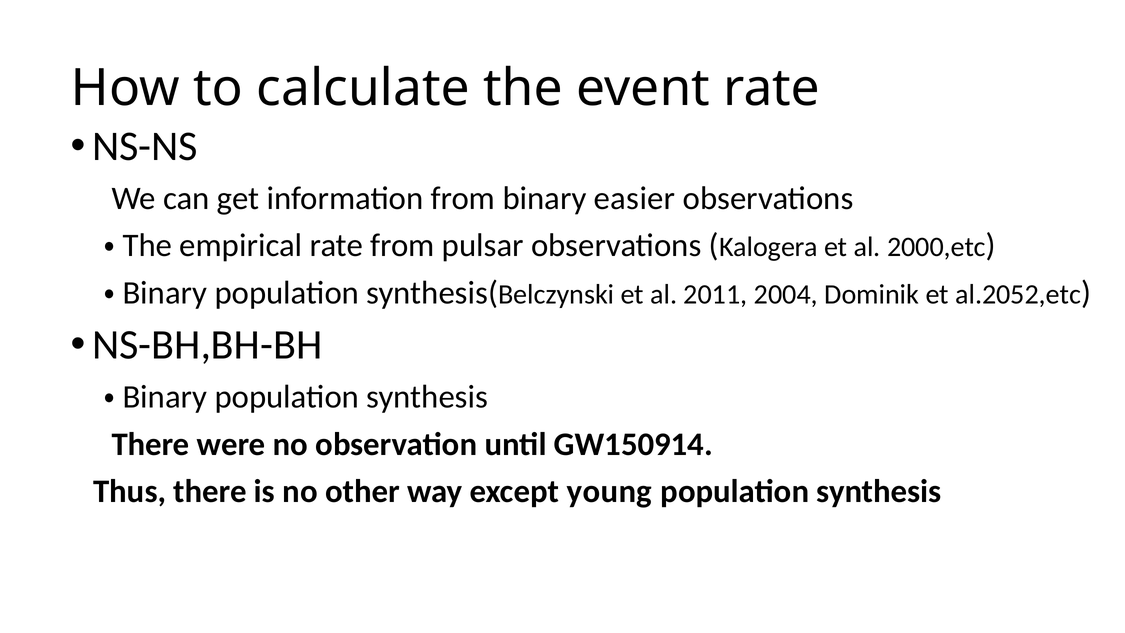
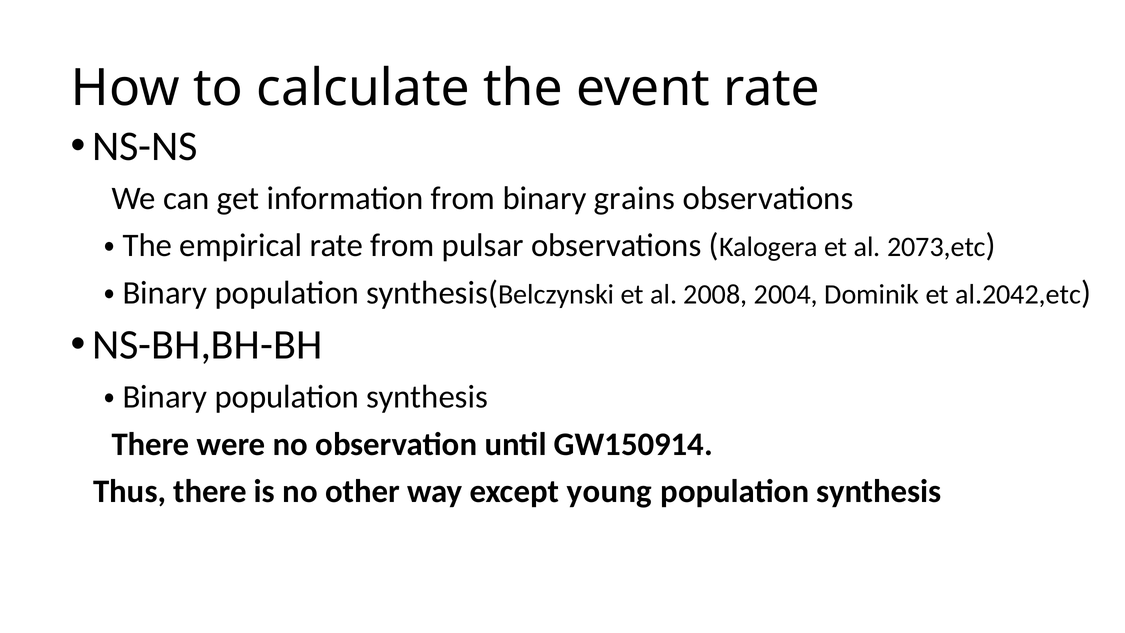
easier: easier -> grains (635, 198)
2000,etc: 2000,etc -> 2073,etc (936, 247)
2011: 2011 -> 2008 (715, 294)
al.2052,etc: al.2052,etc -> al.2042,etc (1018, 294)
